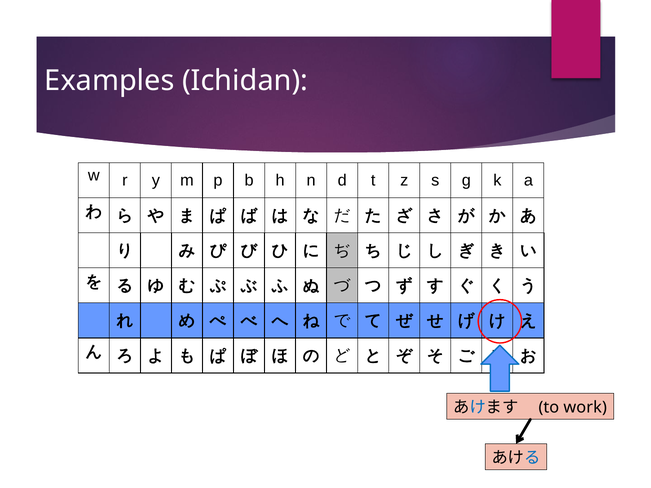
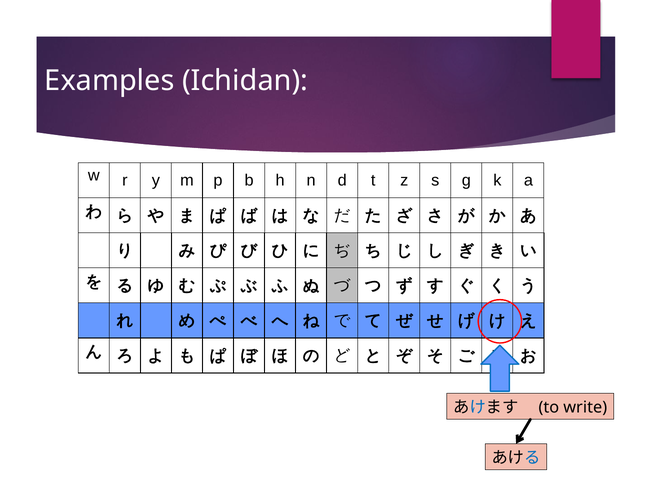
work: work -> write (585, 408)
